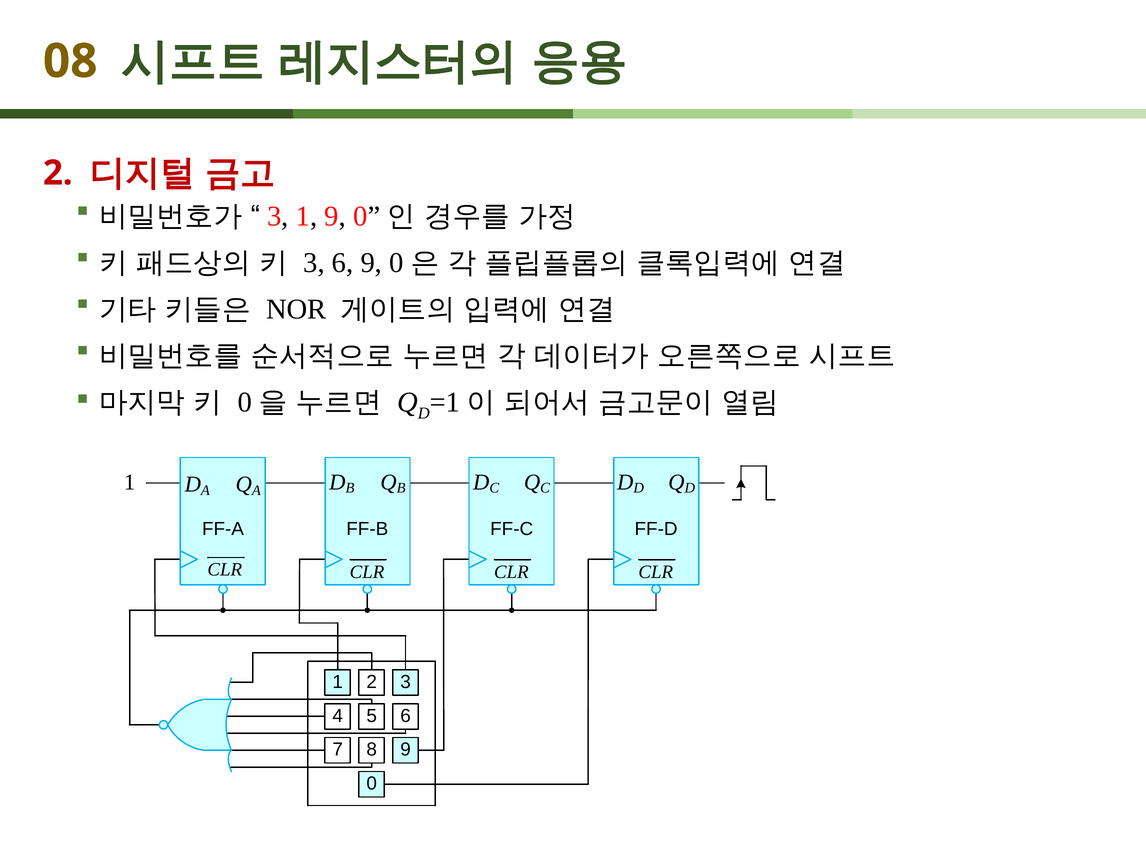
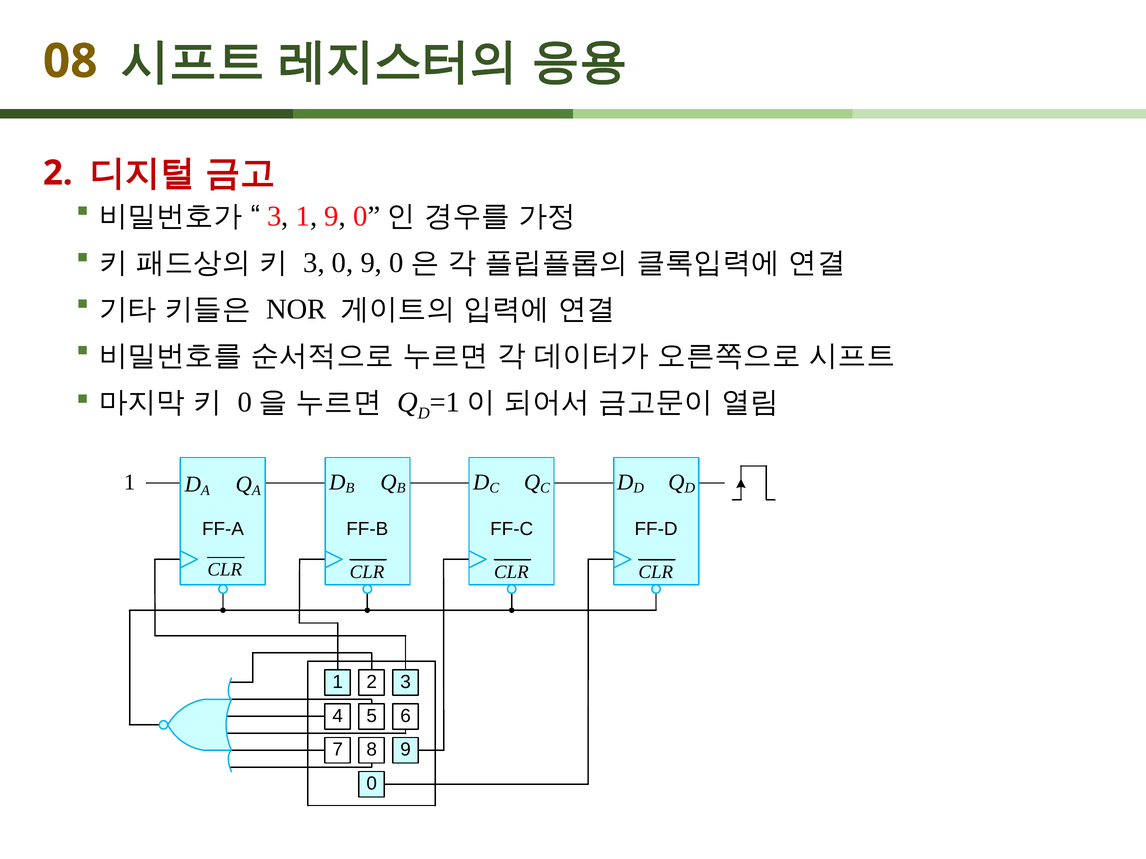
3 6: 6 -> 0 (343, 263)
